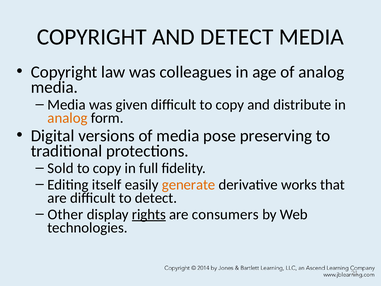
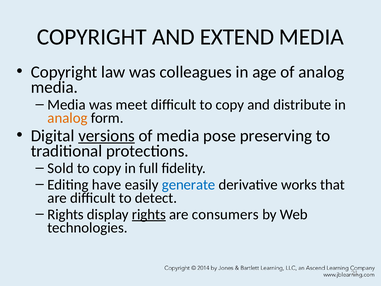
AND DETECT: DETECT -> EXTEND (237, 37)
given: given -> meet (132, 105)
versions underline: none -> present (107, 136)
itself: itself -> have (107, 184)
generate colour: orange -> blue (189, 184)
Other: Other -> Rights (66, 214)
